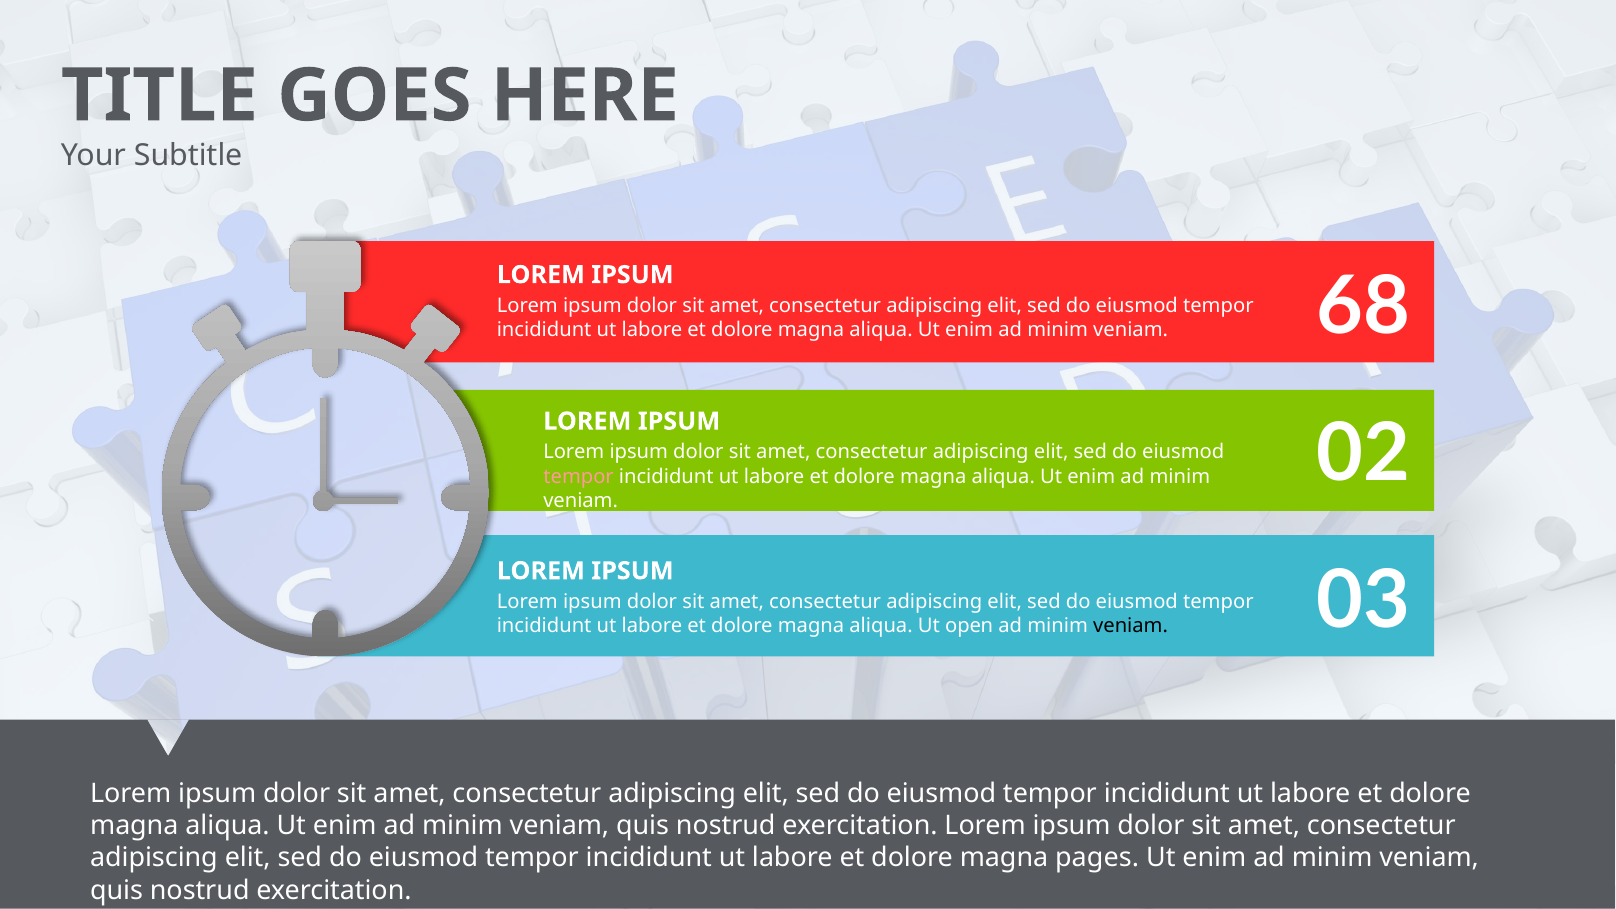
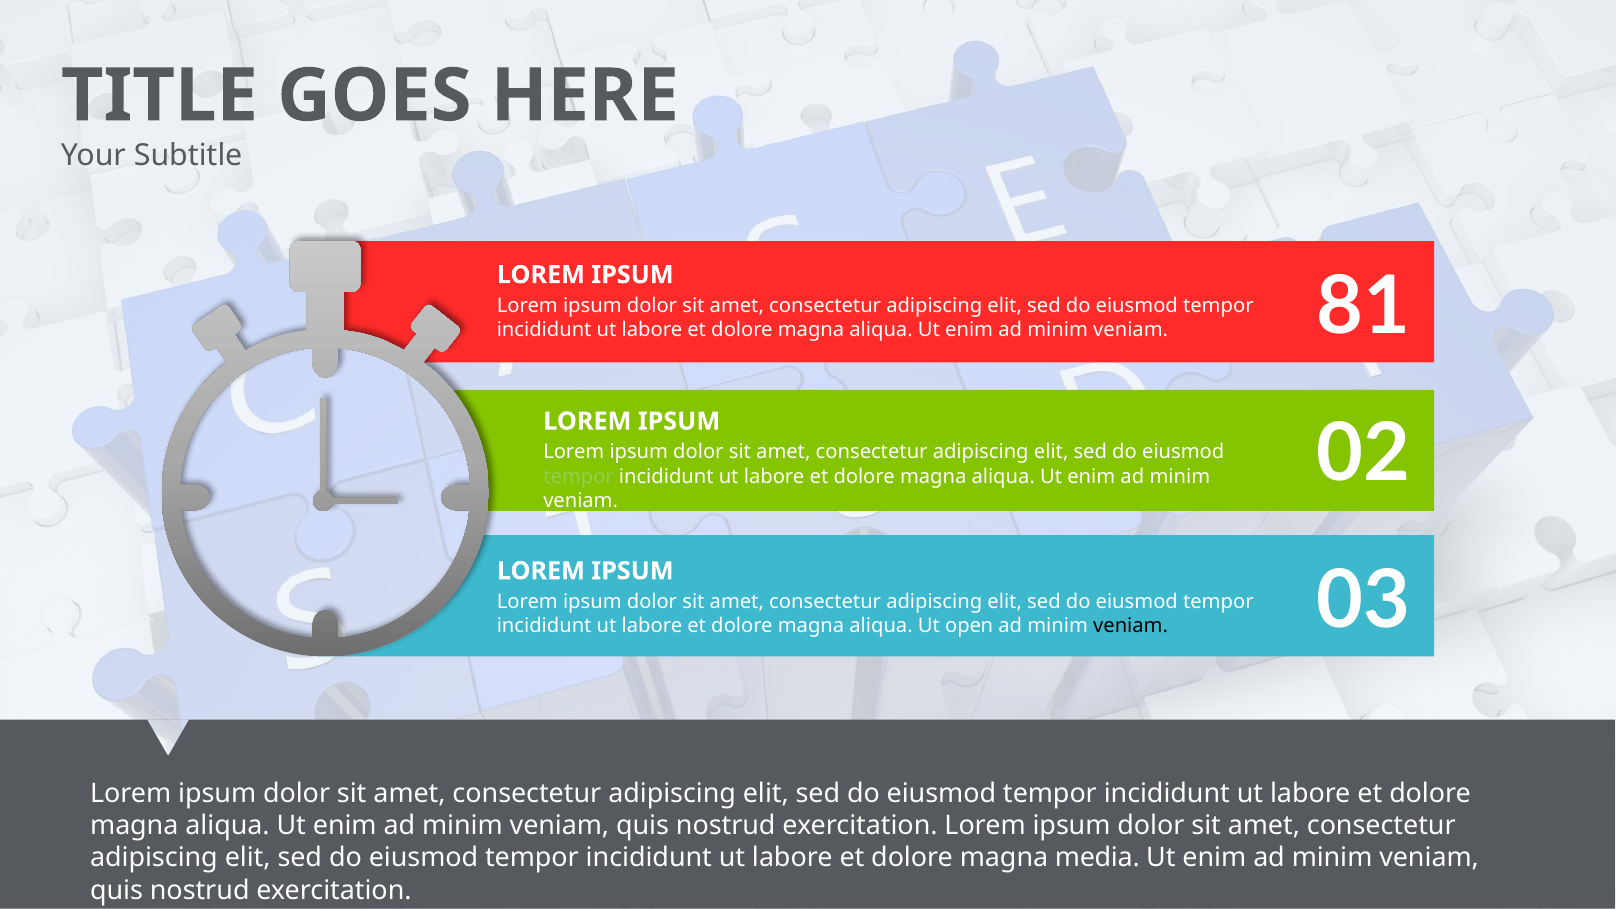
68: 68 -> 81 (1364, 307)
tempor colour: pink -> light green (579, 477)
pages: pages -> media (1097, 858)
